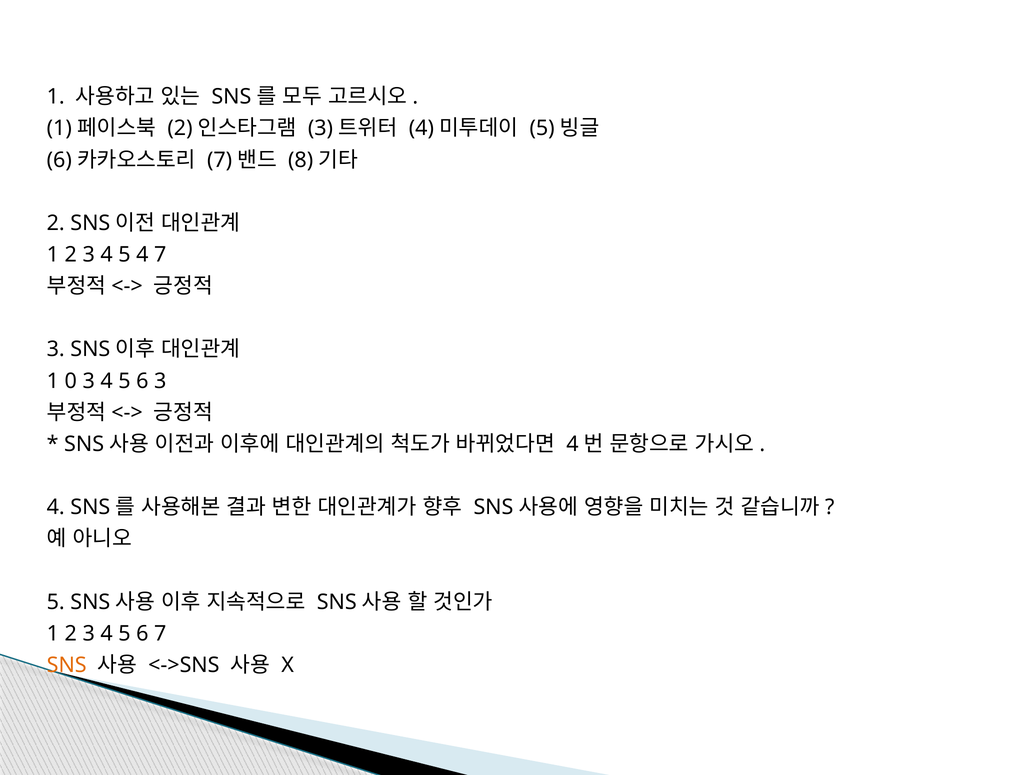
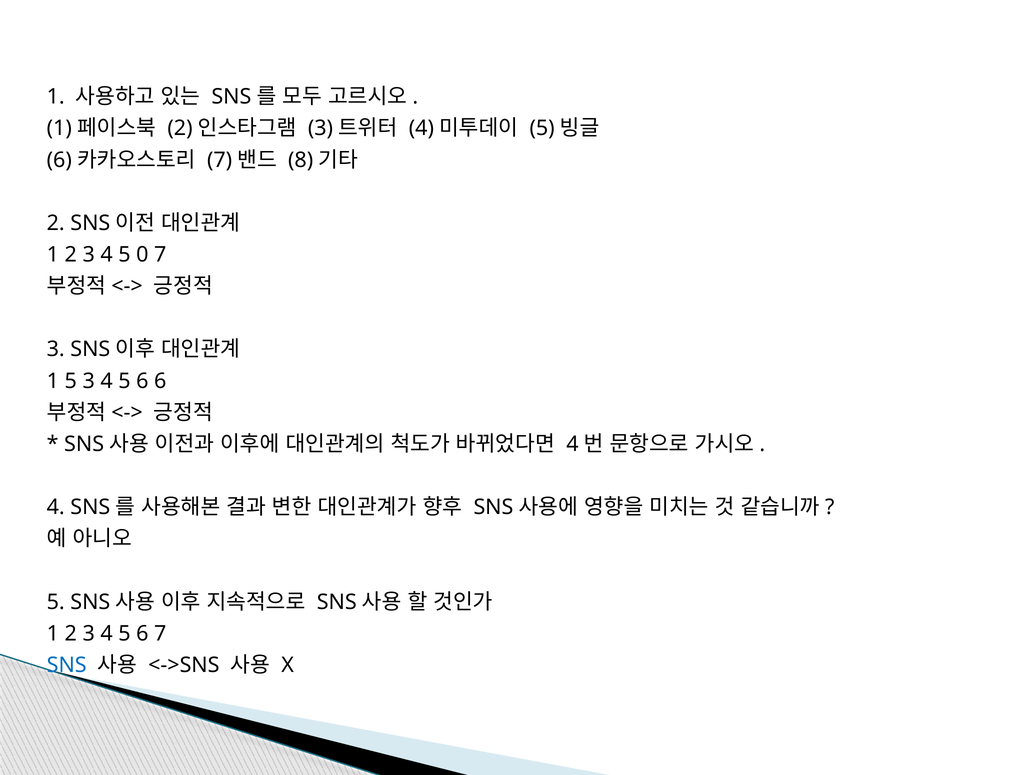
5 4: 4 -> 0 (142, 255)
1 0: 0 -> 5 (71, 381)
6 3: 3 -> 6 (160, 381)
SNS colour: orange -> blue (67, 665)
